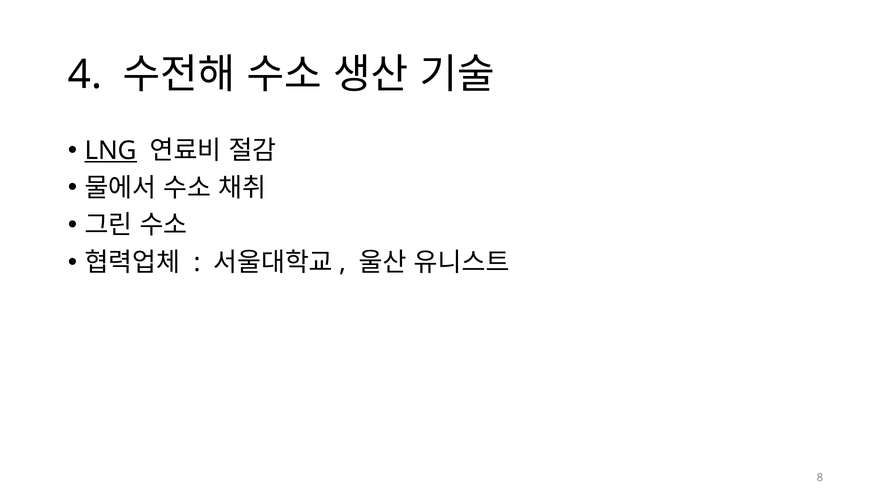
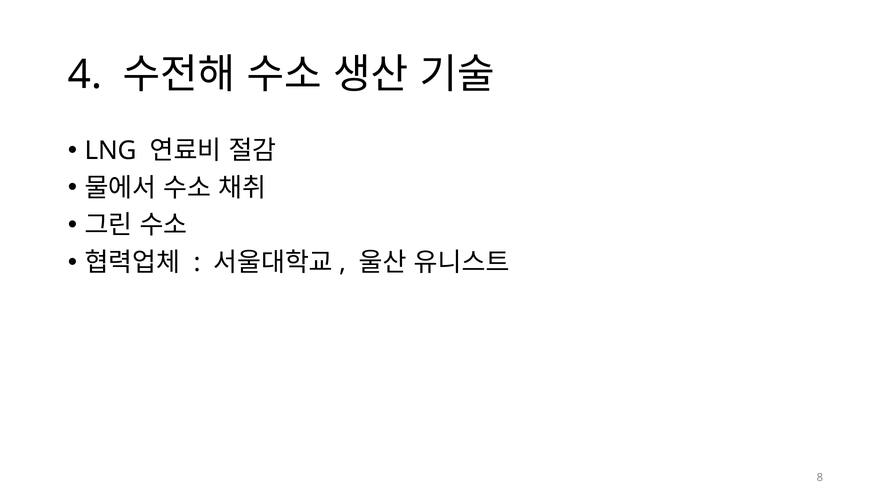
LNG underline: present -> none (111, 151)
